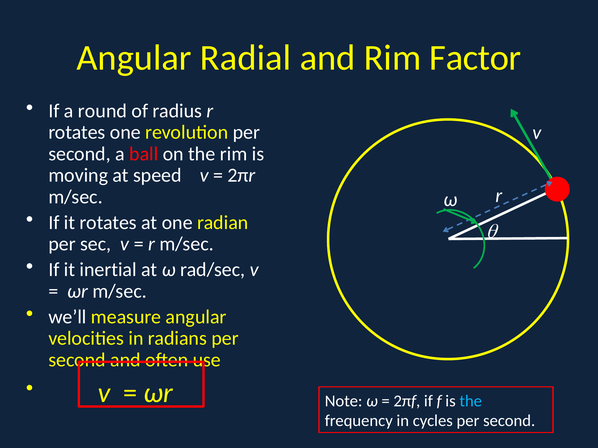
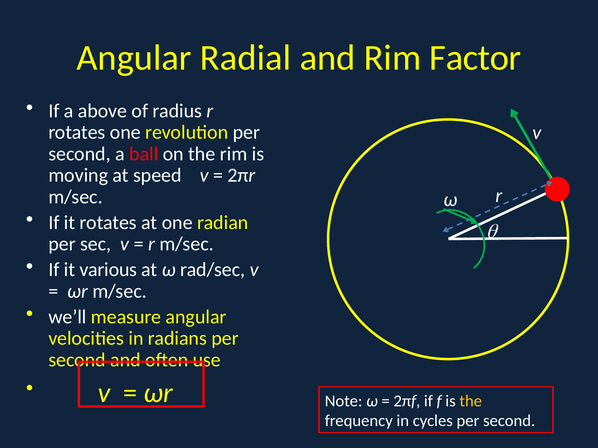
round: round -> above (103, 111)
inertial: inertial -> various (108, 270)
the colour: light blue -> yellow (471, 401)
